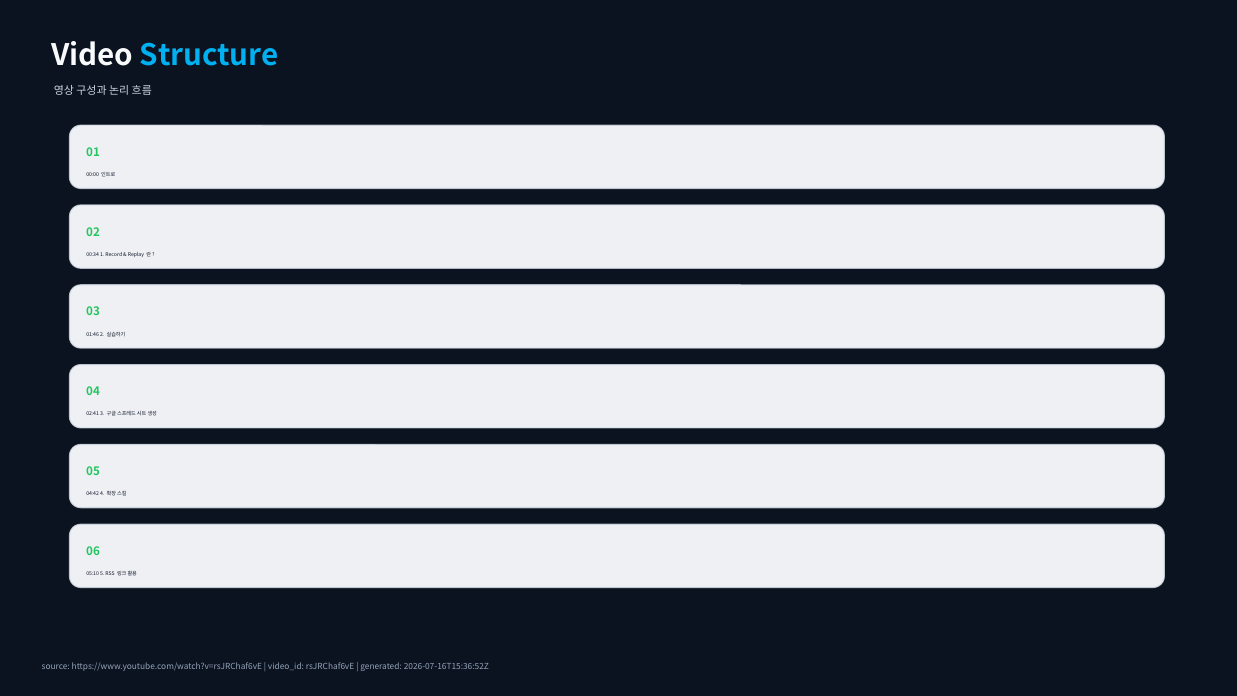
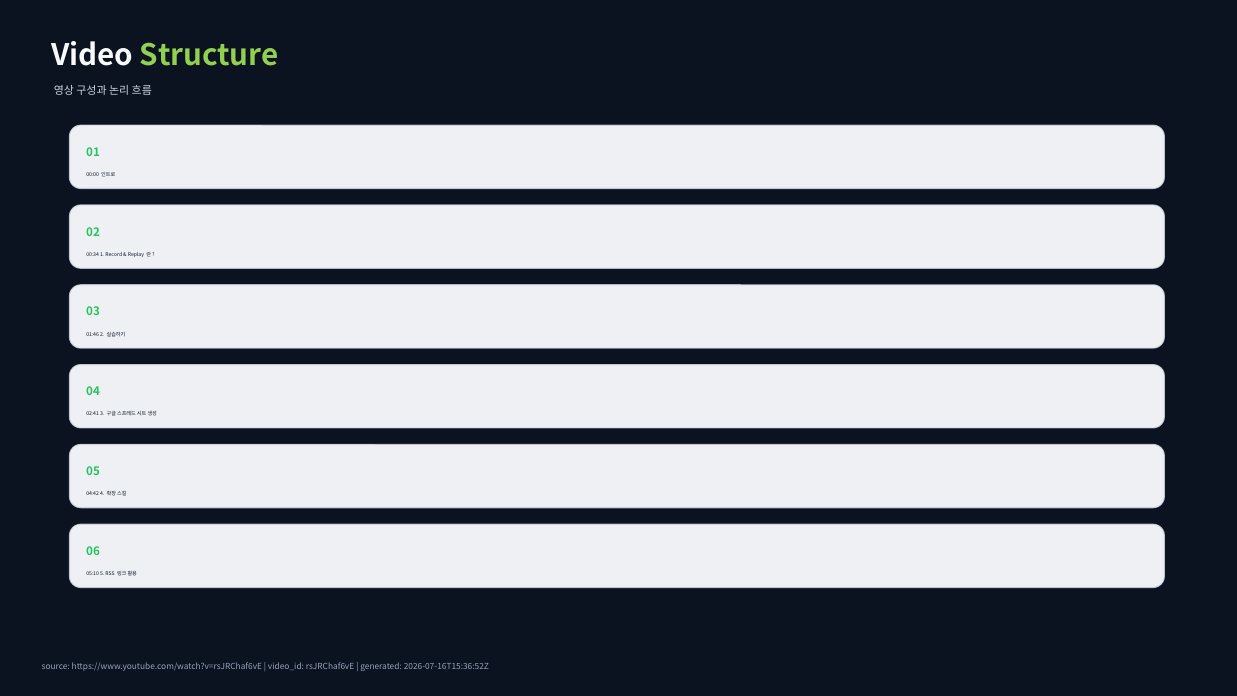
Structure colour: light blue -> light green (209, 55)
